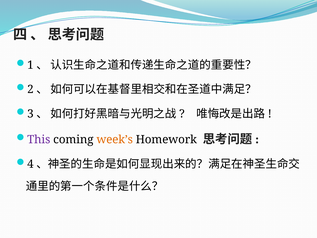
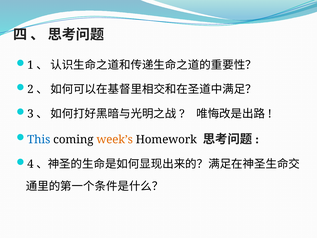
This colour: purple -> blue (39, 140)
